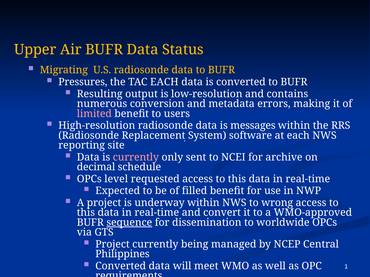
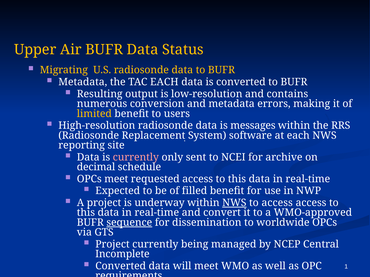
Pressures: Pressures -> Metadata (83, 82)
limited colour: pink -> yellow (94, 114)
OPCs level: level -> meet (116, 179)
NWS underline: none -> present (234, 203)
to wrong: wrong -> access (277, 203)
Philippines: Philippines -> Incomplete (122, 255)
